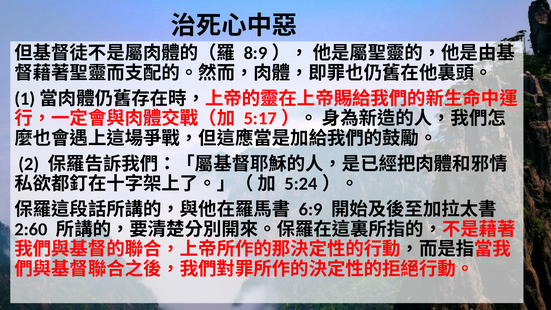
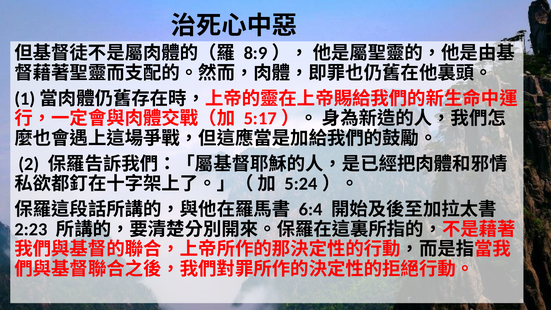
6:9: 6:9 -> 6:4 (311, 209)
2:60: 2:60 -> 2:23 (31, 229)
